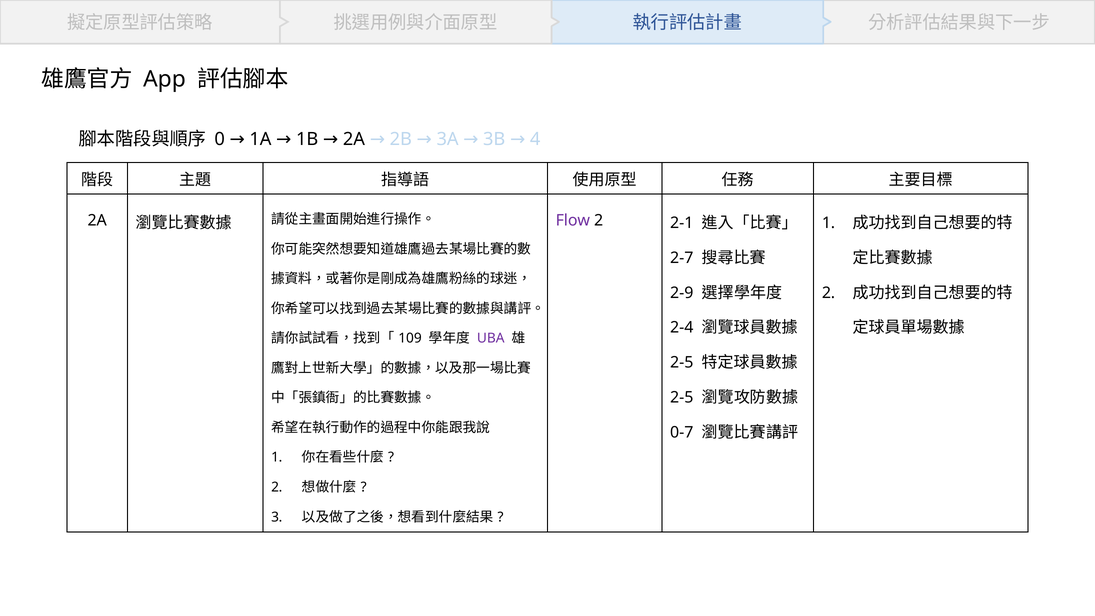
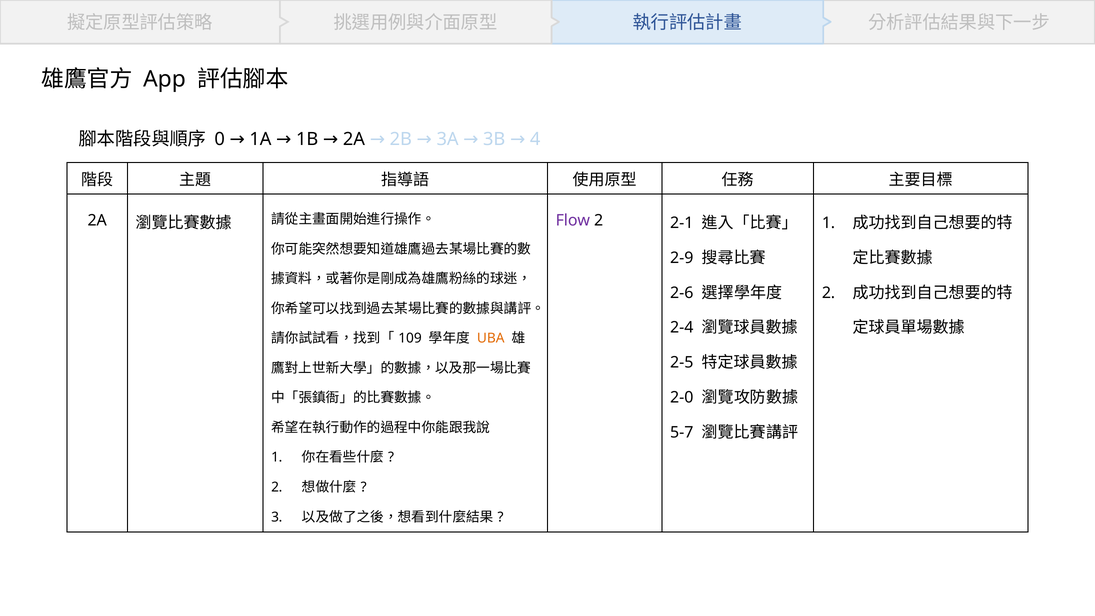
2-7: 2-7 -> 2-9 (682, 258)
2-9: 2-9 -> 2-6 (682, 293)
UBA colour: purple -> orange (491, 338)
2-5: 2-5 -> 2-0 (682, 397)
0-7: 0-7 -> 5-7 (682, 432)
